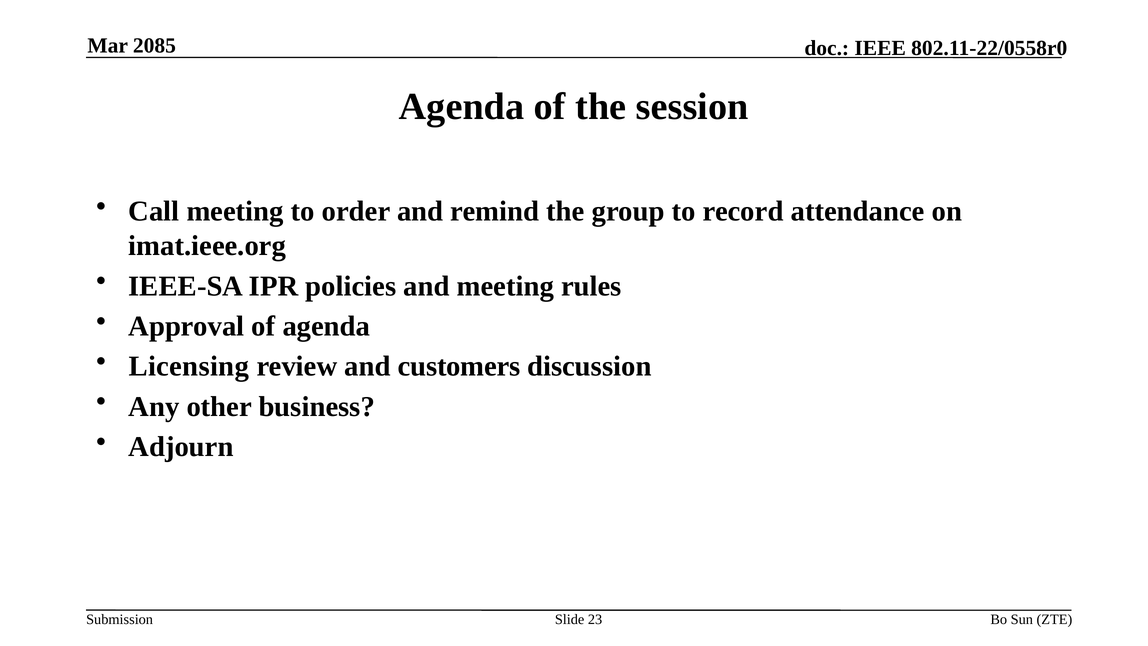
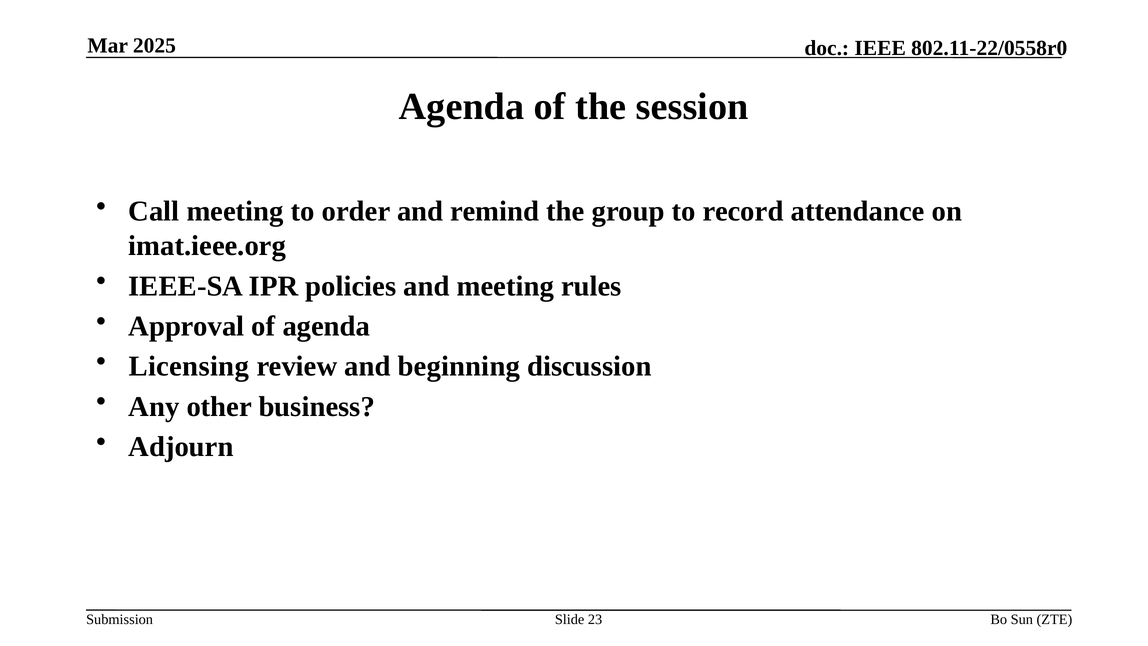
2085: 2085 -> 2025 (154, 46)
customers: customers -> beginning (459, 366)
